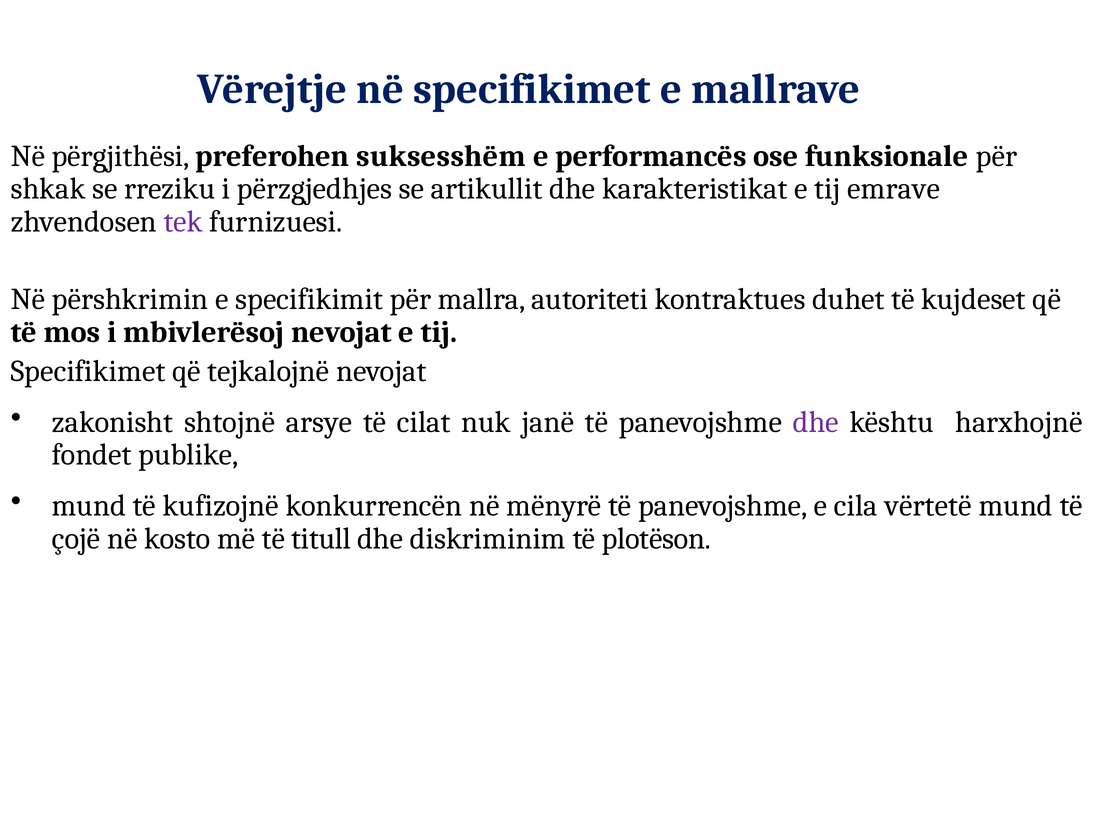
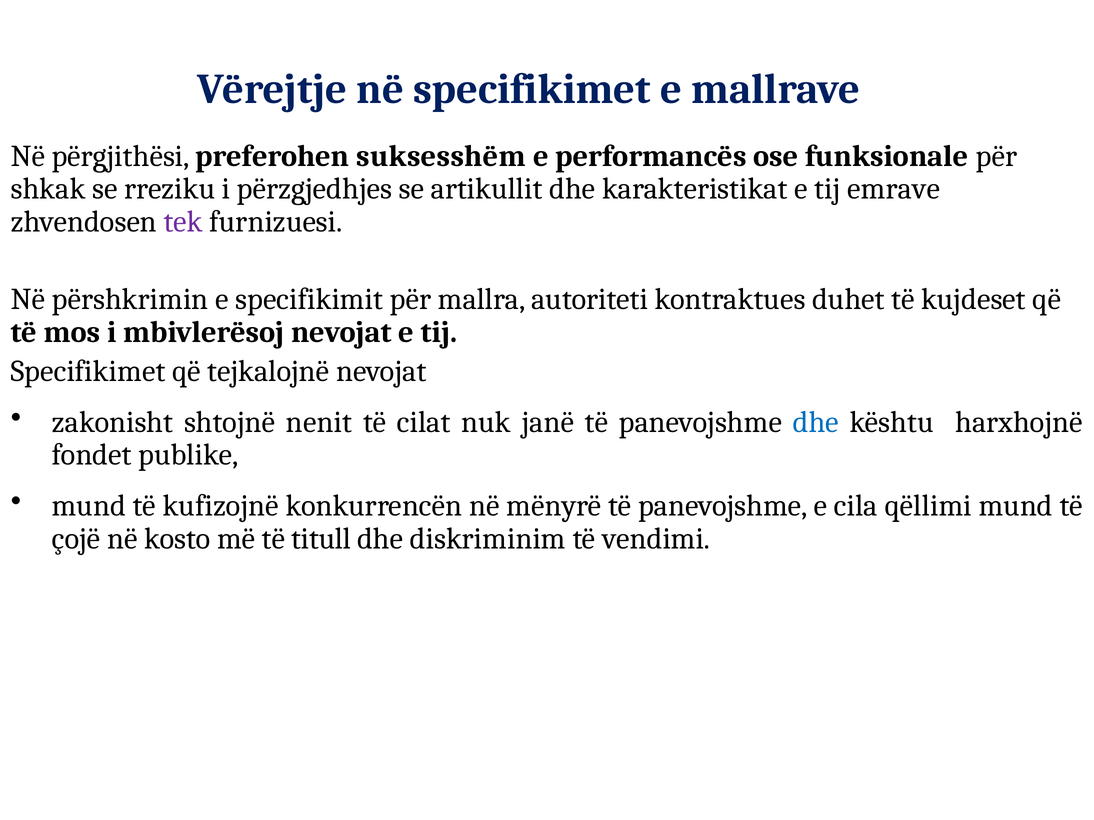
arsye: arsye -> nenit (319, 422)
dhe colour: purple -> blue (816, 422)
vërtetë: vërtetë -> qëllimi (928, 506)
plotëson: plotëson -> vendimi (656, 539)
